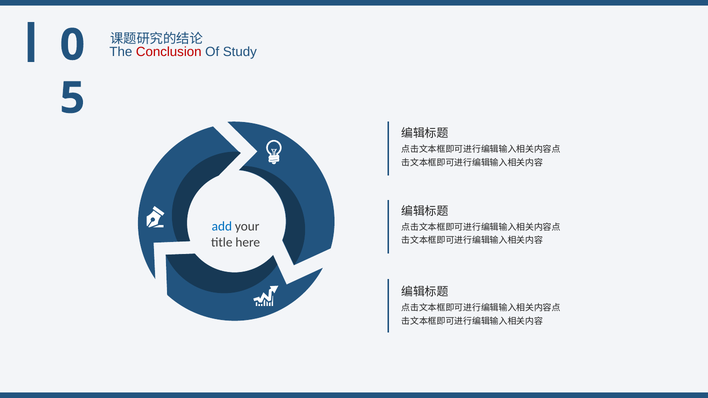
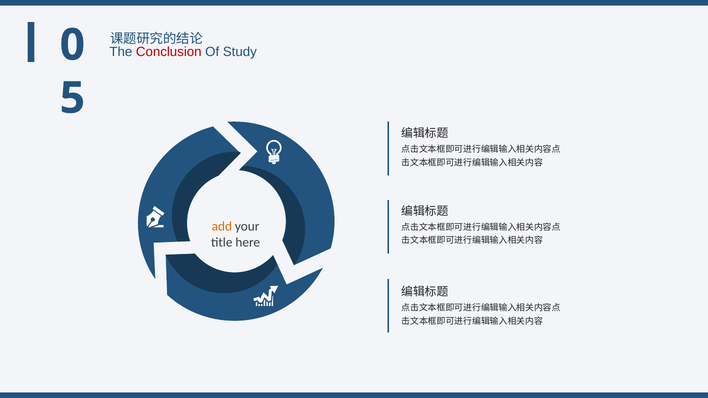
add colour: blue -> orange (222, 226)
